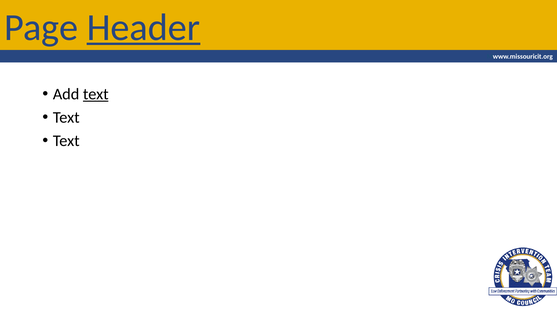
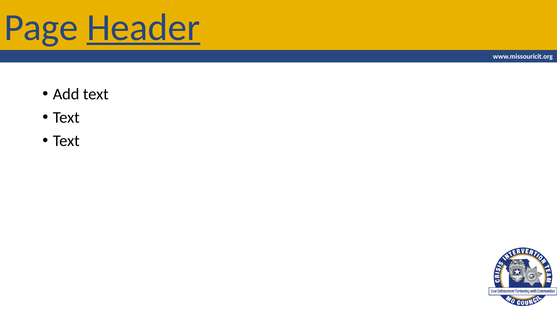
text underline: present -> none (96, 94)
